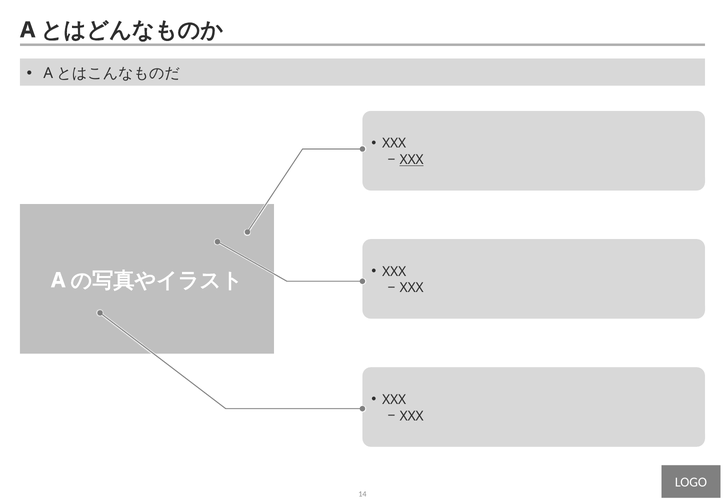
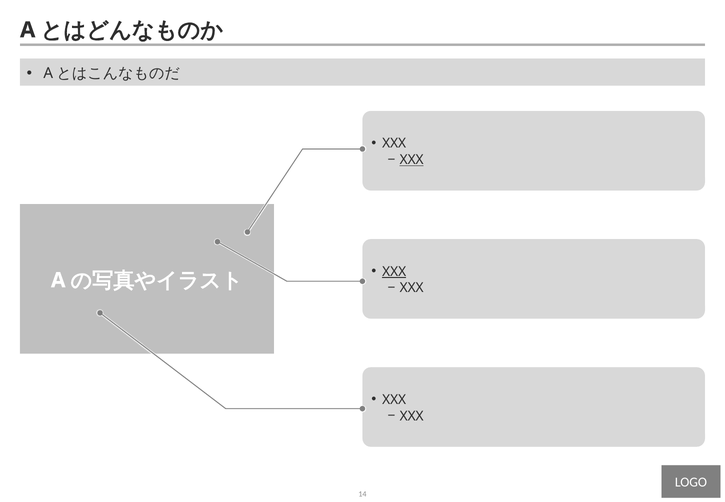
XXX underline: none -> present (394, 272)
